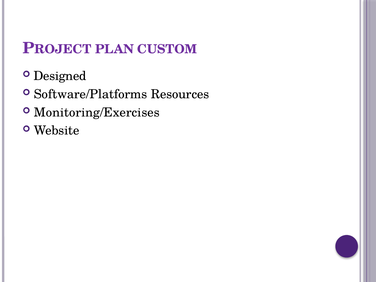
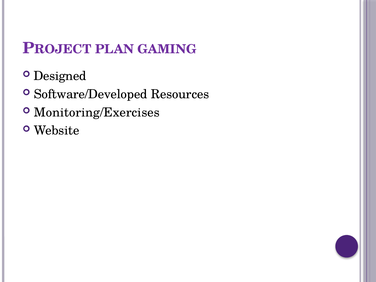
CUSTOM: CUSTOM -> GAMING (167, 49)
Software/Platforms: Software/Platforms -> Software/Developed (91, 94)
